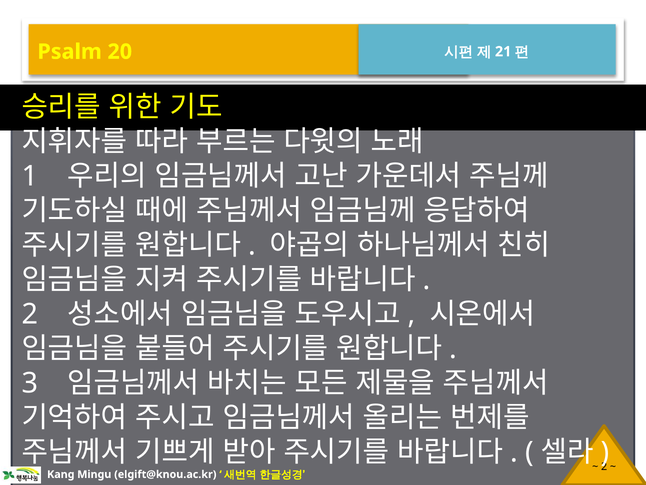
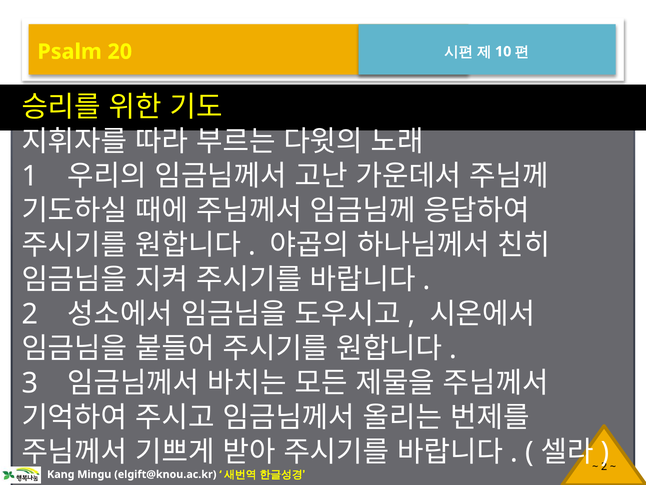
21: 21 -> 10 (503, 52)
